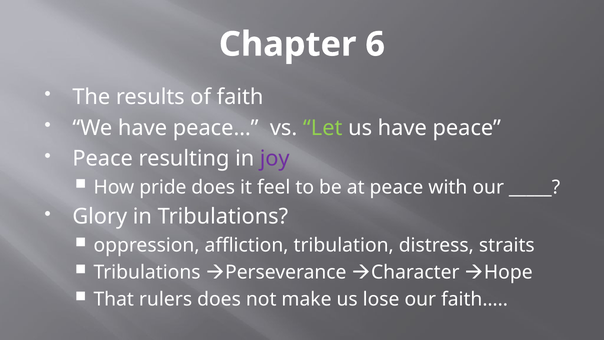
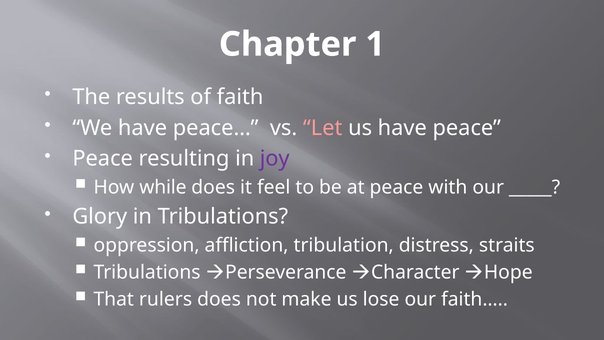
6: 6 -> 1 (375, 44)
Let colour: light green -> pink (323, 128)
pride: pride -> while (163, 187)
